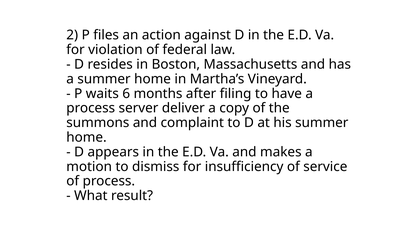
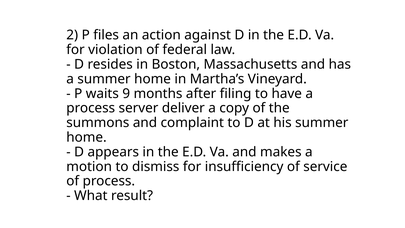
6: 6 -> 9 (126, 93)
